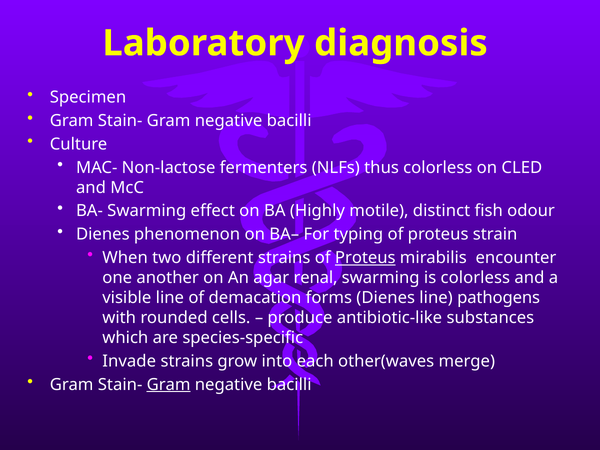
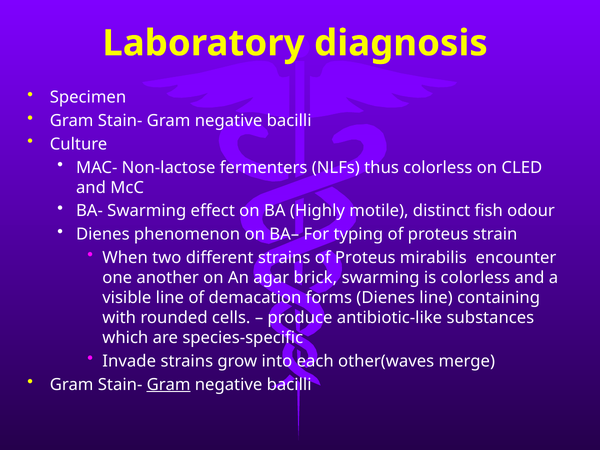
Proteus underline: present -> none (365, 258)
renal: renal -> brick (315, 278)
pathogens: pathogens -> containing (499, 298)
